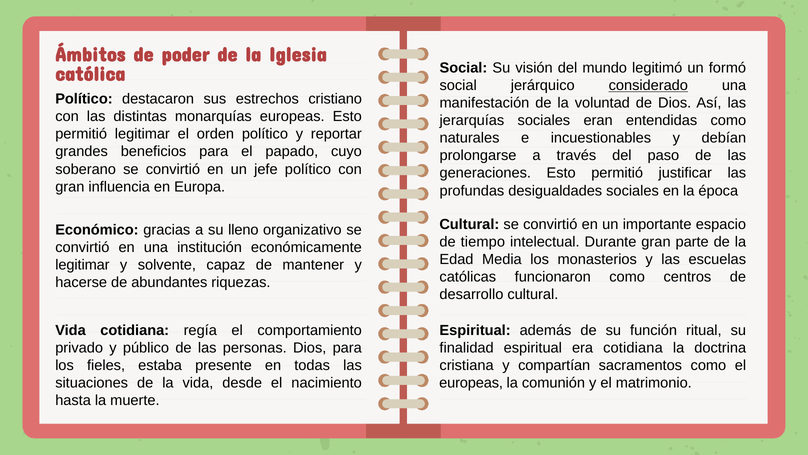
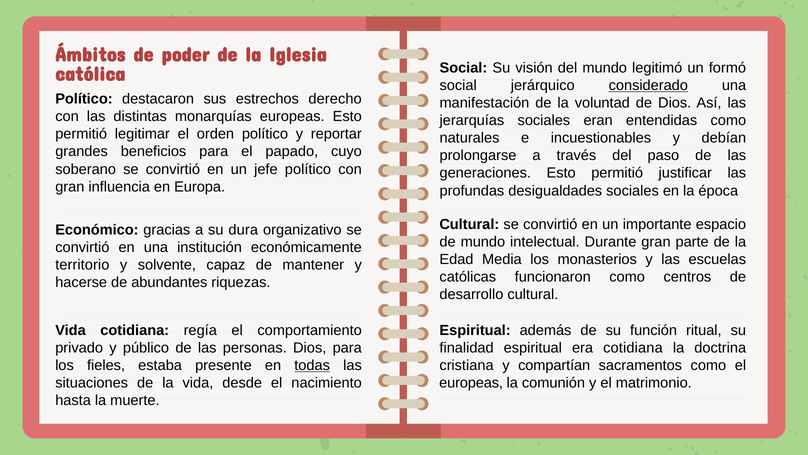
cristiano: cristiano -> derecho (335, 99)
lleno: lleno -> dura (243, 230)
de tiempo: tiempo -> mundo (483, 242)
legitimar: legitimar -> territorio (82, 265)
todas underline: none -> present (312, 365)
